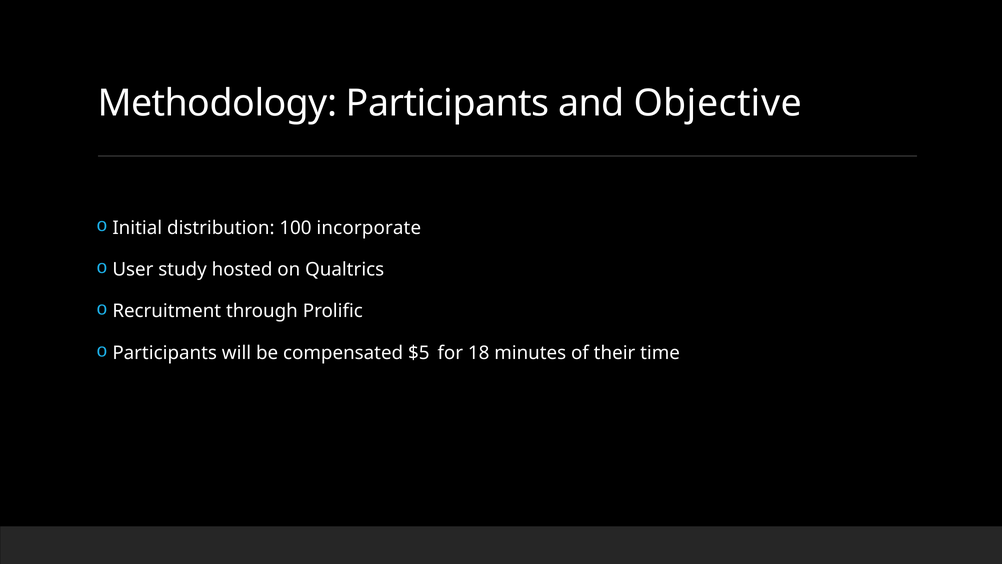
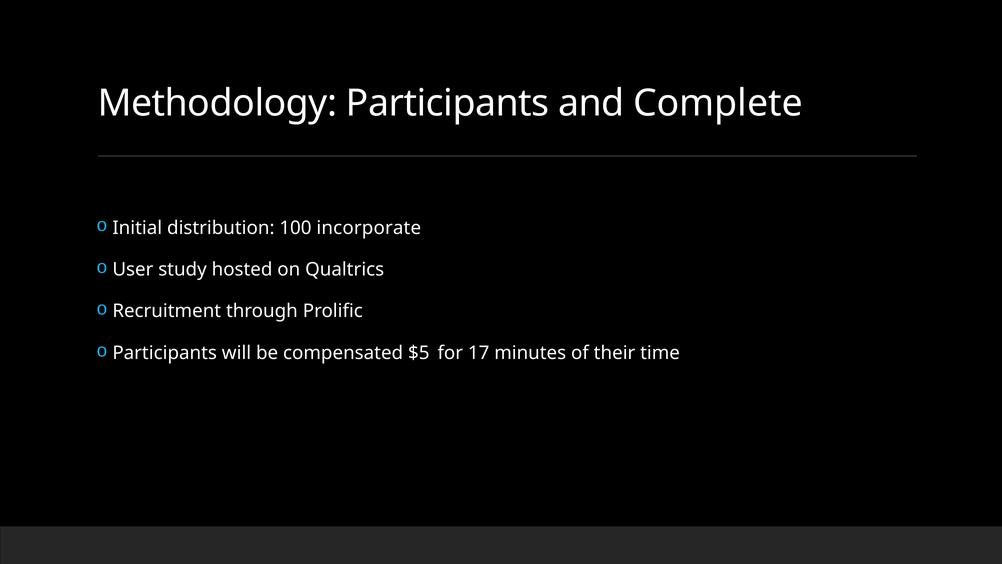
Objective: Objective -> Complete (718, 103)
18: 18 -> 17 (479, 353)
